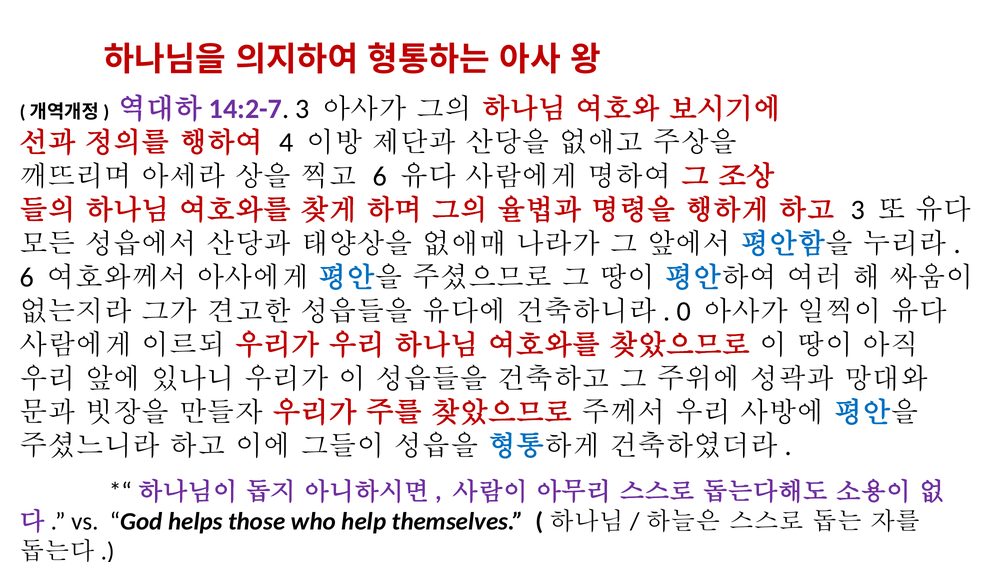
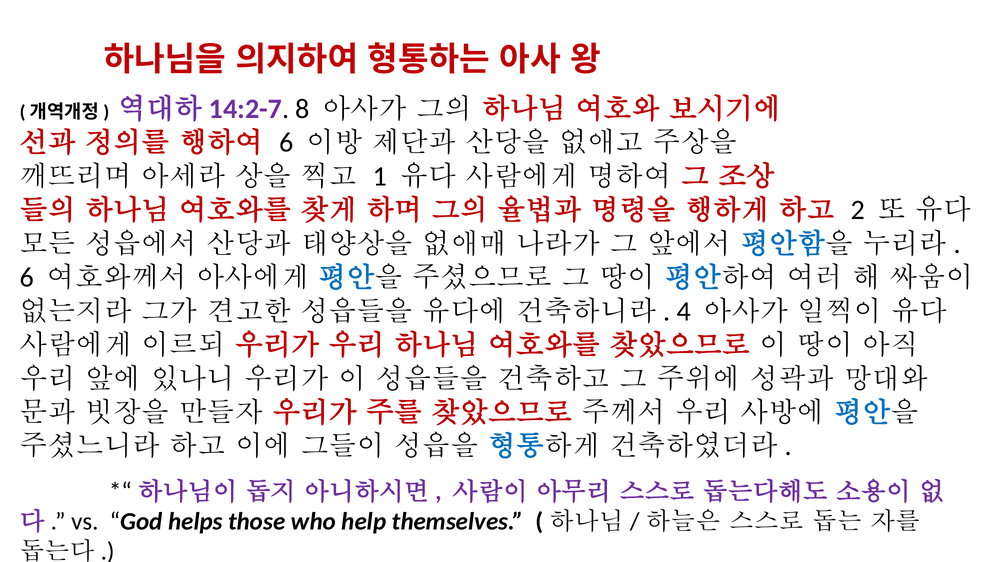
3: 3 -> 8 (303, 109)
4: 4 -> 6 (286, 142)
6: 6 -> 1 (380, 176)
3: 3 -> 2 (858, 210)
0: 0 -> 4 (684, 311)
